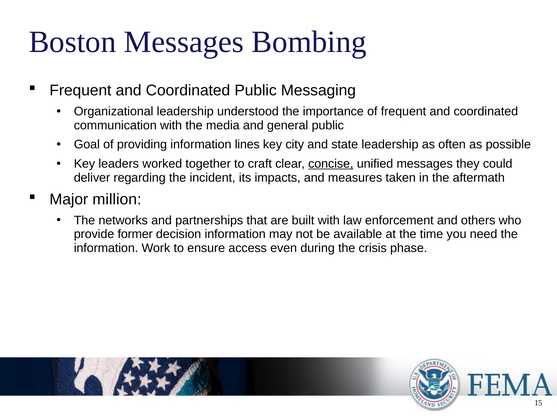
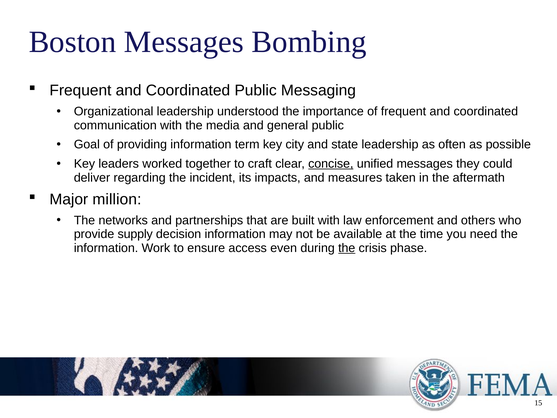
lines: lines -> term (247, 144)
former: former -> supply (135, 234)
the underline: none -> present (347, 248)
